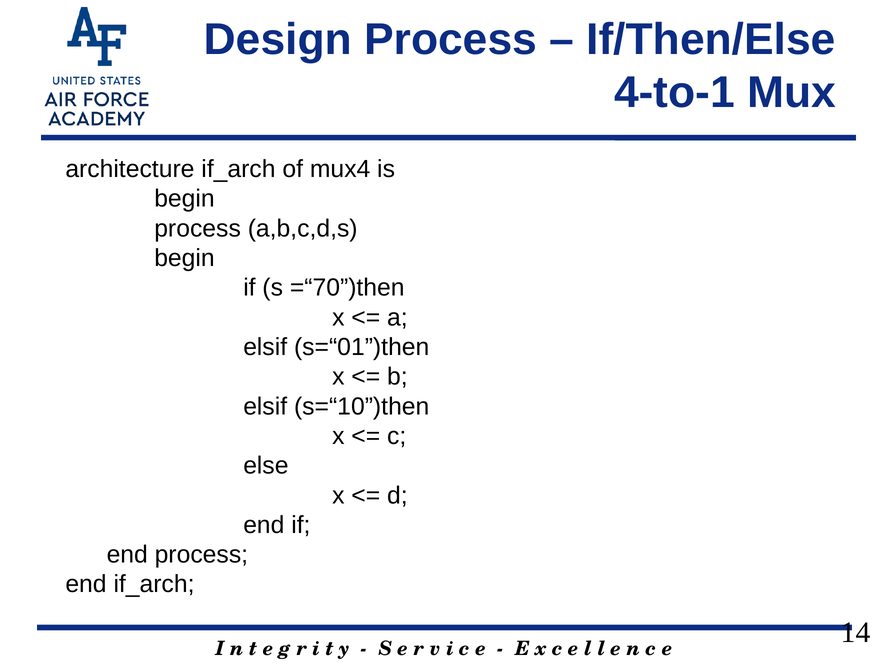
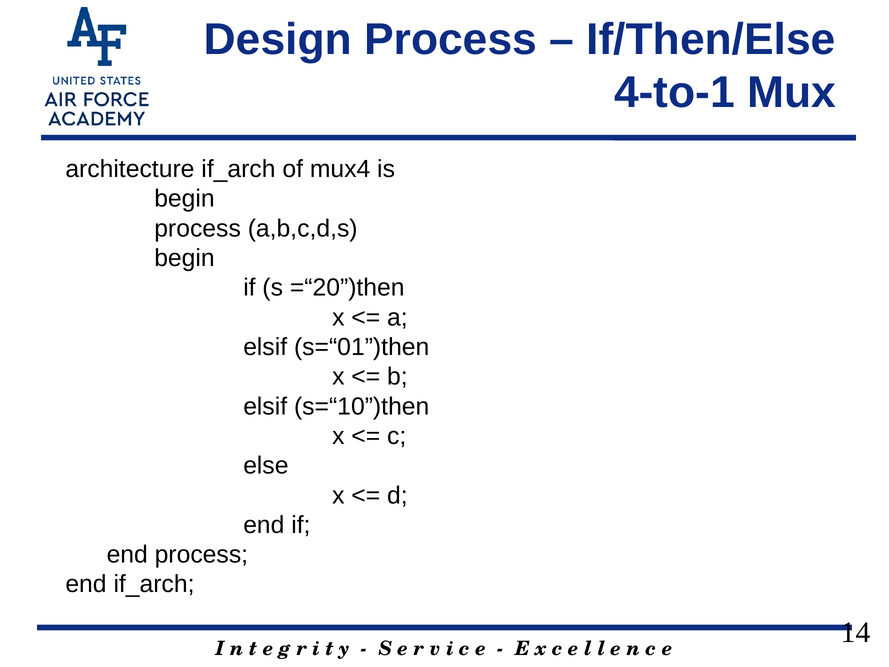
=“70”)then: =“70”)then -> =“20”)then (347, 288)
